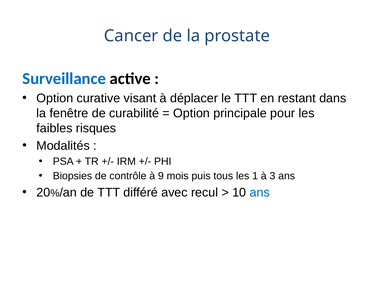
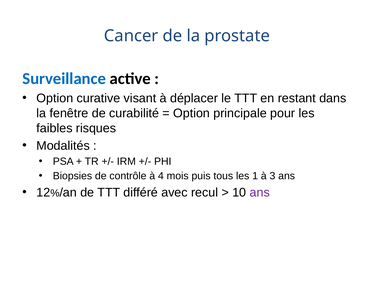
9: 9 -> 4 (161, 176)
20: 20 -> 12 (43, 192)
ans colour: blue -> purple (260, 192)
